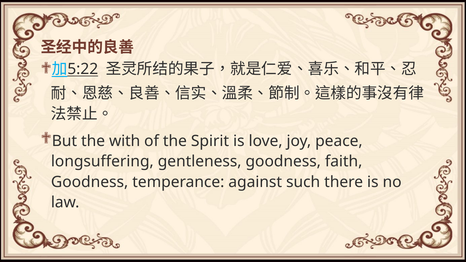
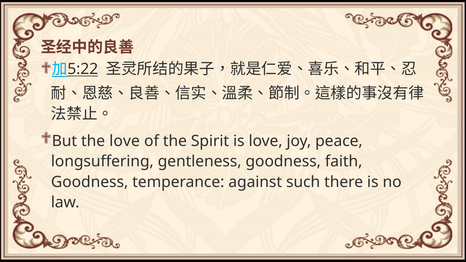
the with: with -> love (125, 141)
